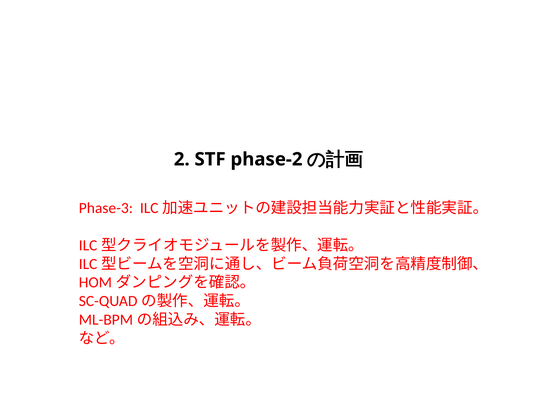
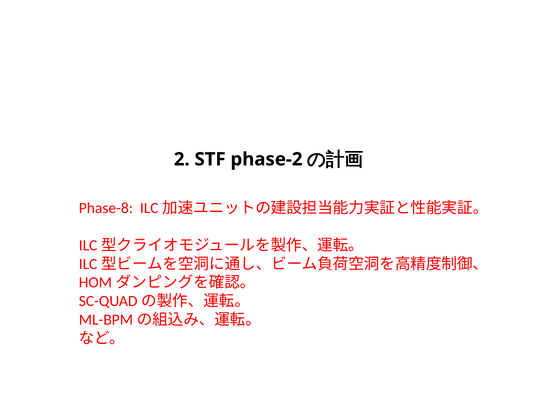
Phase-3: Phase-3 -> Phase-8 (106, 208)
